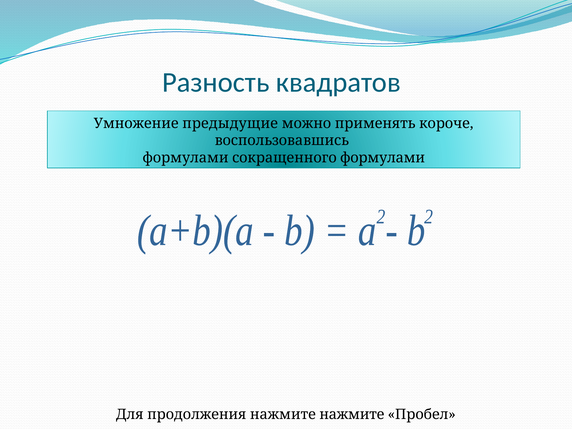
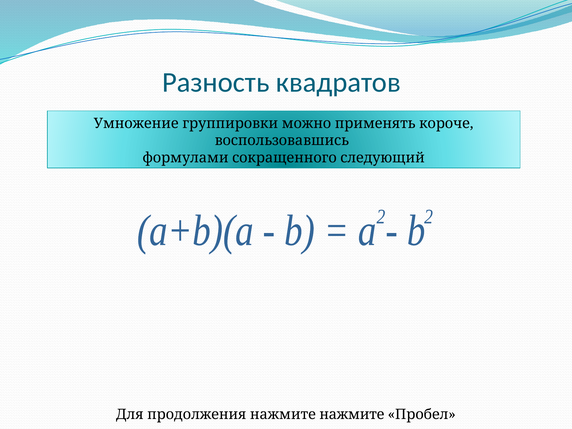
предыдущие: предыдущие -> группировки (230, 123)
сокращенного формулами: формулами -> следующий (383, 158)
